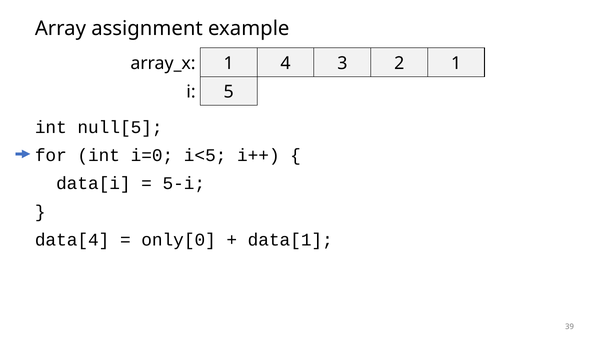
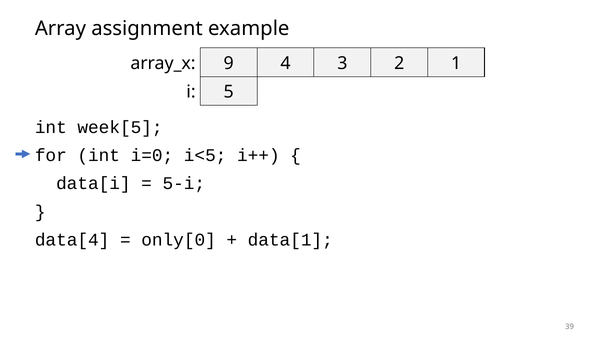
1: 1 -> 9 (229, 63)
null[5: null[5 -> week[5 (120, 127)
